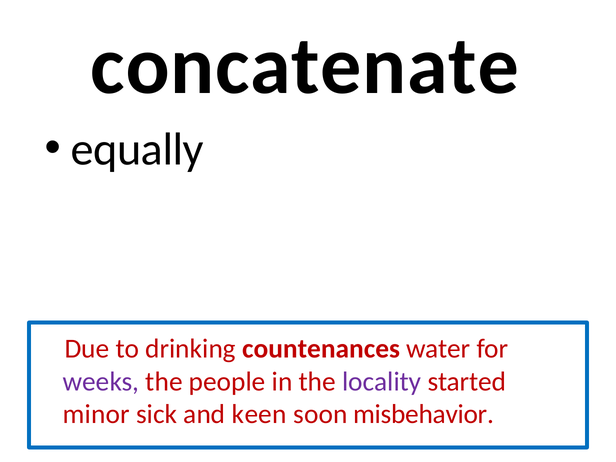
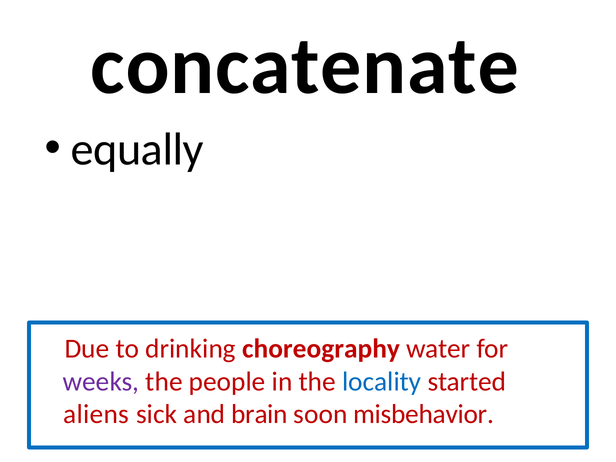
countenances: countenances -> choreography (321, 349)
locality colour: purple -> blue (382, 382)
minor: minor -> aliens (96, 414)
keen: keen -> brain (260, 414)
